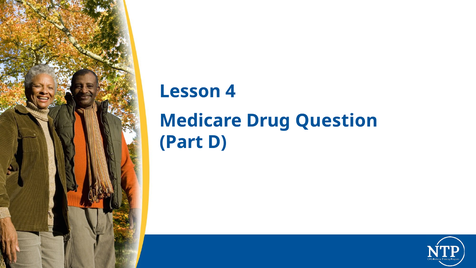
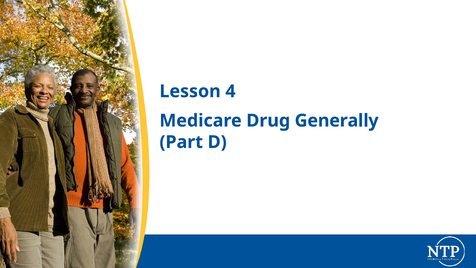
Question: Question -> Generally (337, 121)
